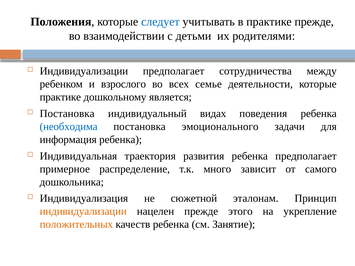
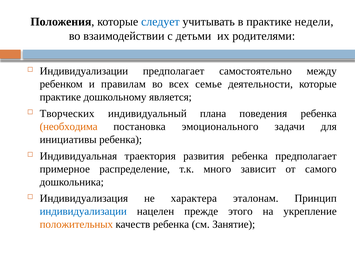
практике прежде: прежде -> недели (314, 22)
сотрудничества: сотрудничества -> самостоятельно (256, 71)
взрослого: взрослого -> правилам (123, 84)
Постановка: Постановка -> Творческих (67, 114)
видах: видах -> плана (213, 114)
необходима colour: blue -> orange (69, 127)
информация: информация -> инициативы (68, 140)
сюжетной: сюжетной -> характера (194, 199)
индивидуализации colour: orange -> blue (83, 212)
